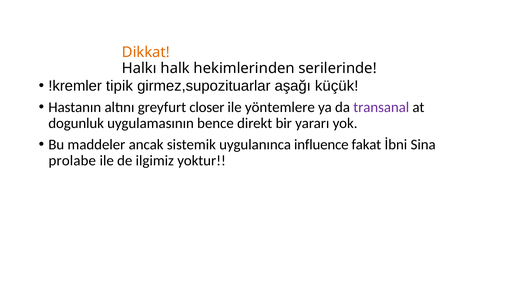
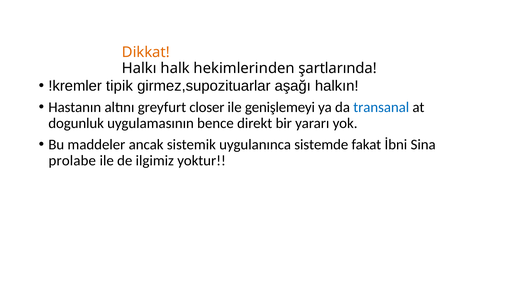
serilerinde: serilerinde -> şartlarında (338, 68)
küçük: küçük -> halkın (337, 86)
yöntemlere: yöntemlere -> genişlemeyi (280, 107)
transanal colour: purple -> blue (381, 107)
influence: influence -> sistemde (321, 145)
